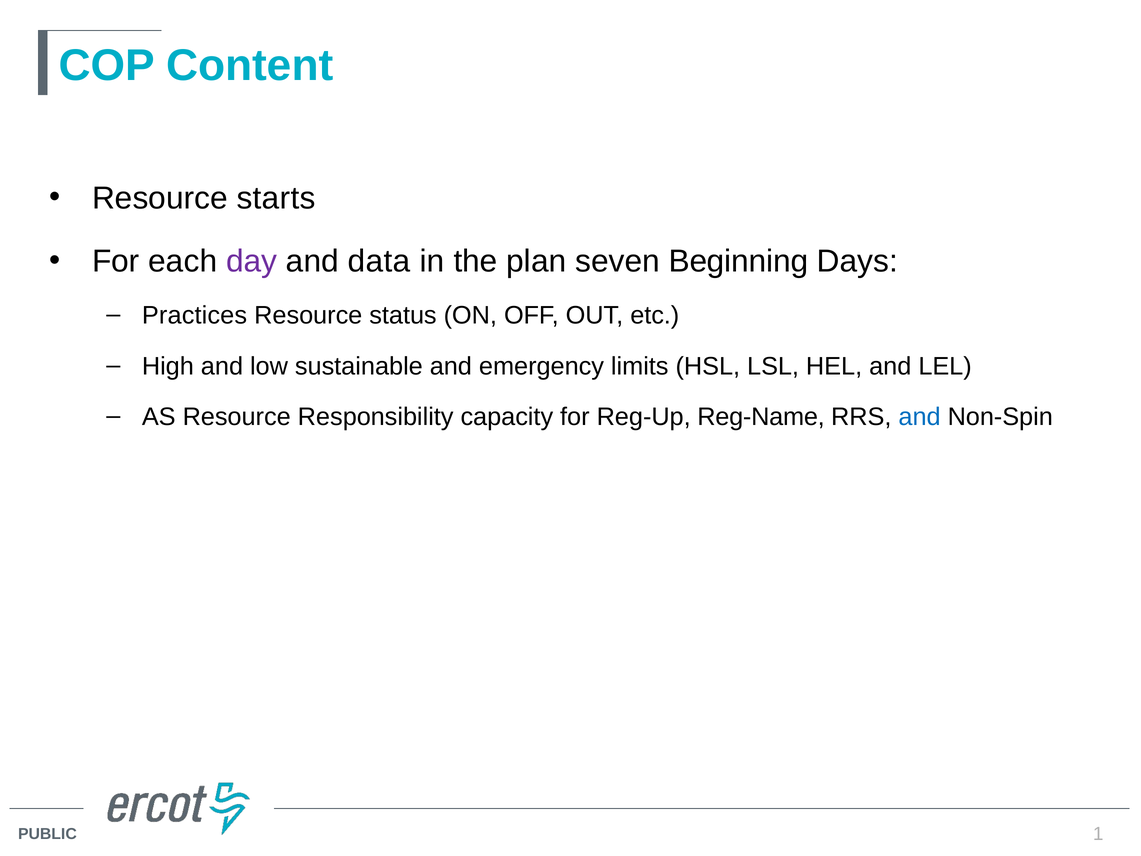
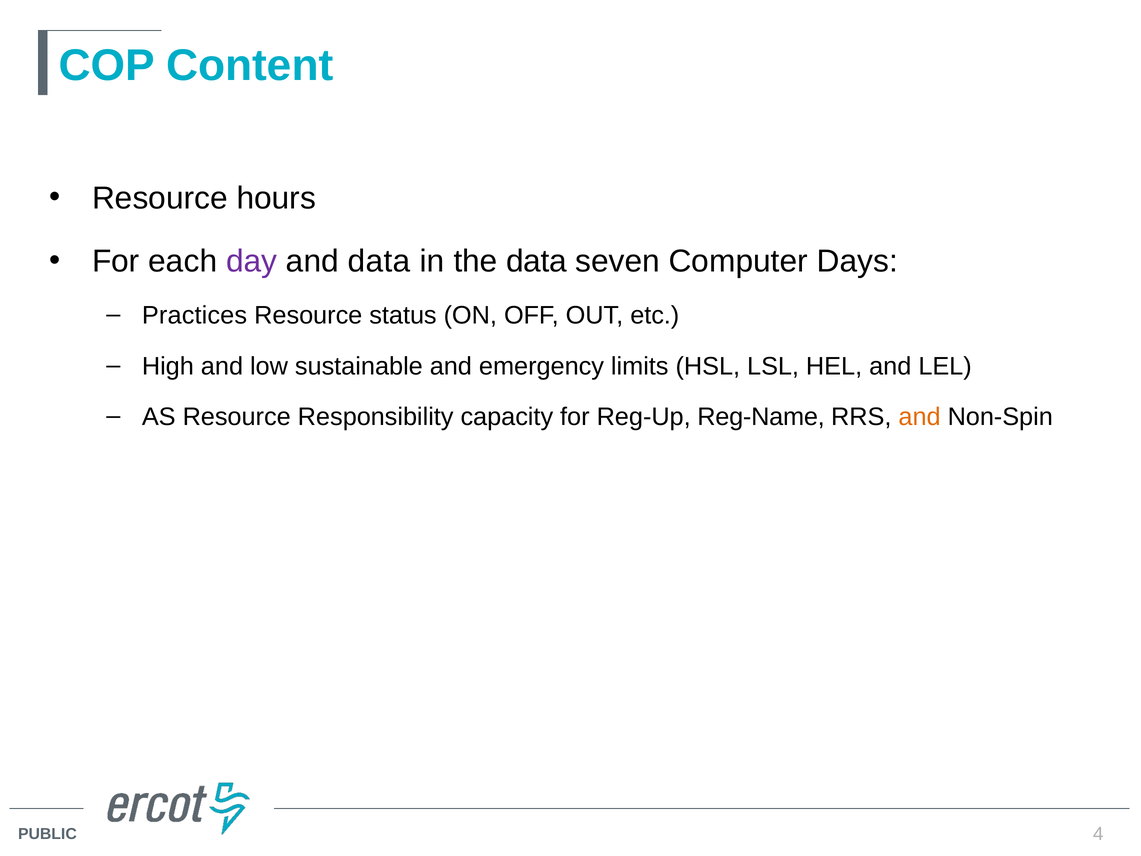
starts: starts -> hours (276, 198)
the plan: plan -> data (536, 261)
Beginning: Beginning -> Computer (738, 261)
and colour: blue -> orange (920, 417)
1: 1 -> 4 (1098, 834)
